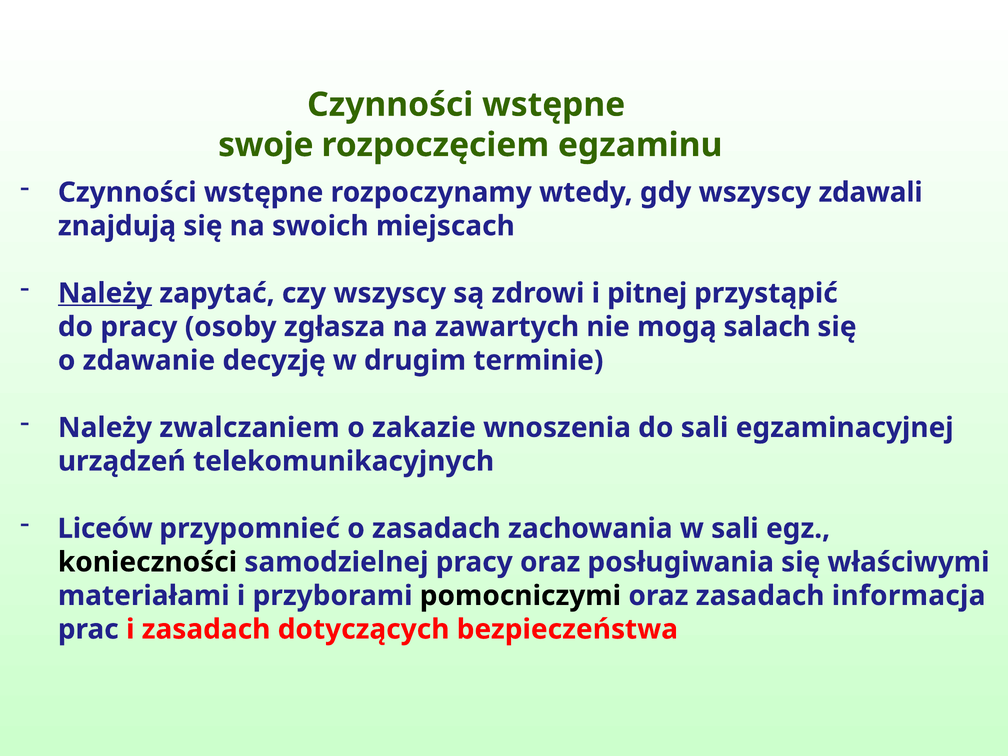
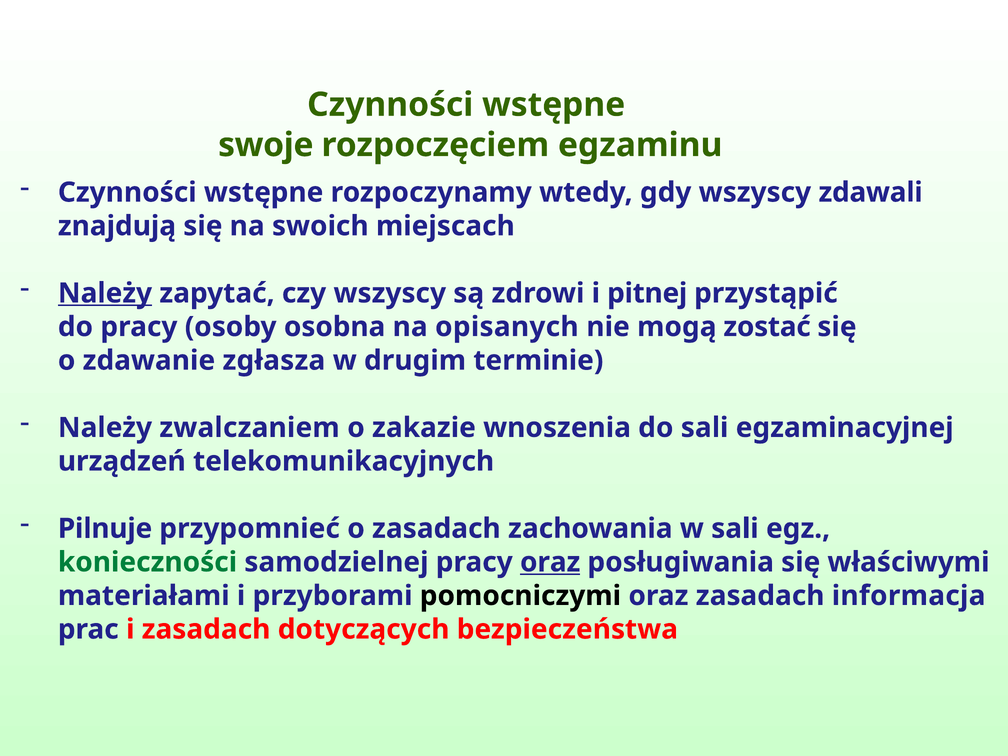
zgłasza: zgłasza -> osobna (335, 327)
zawartych: zawartych -> opisanych (507, 327)
salach: salach -> zostać (767, 327)
decyzję: decyzję -> zgłasza (274, 360)
Liceów: Liceów -> Pilnuje (105, 529)
konieczności colour: black -> green (147, 562)
oraz underline: none -> present (550, 562)
